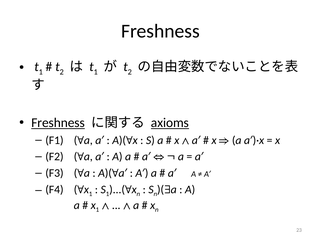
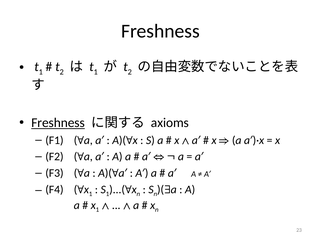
axioms underline: present -> none (170, 123)
